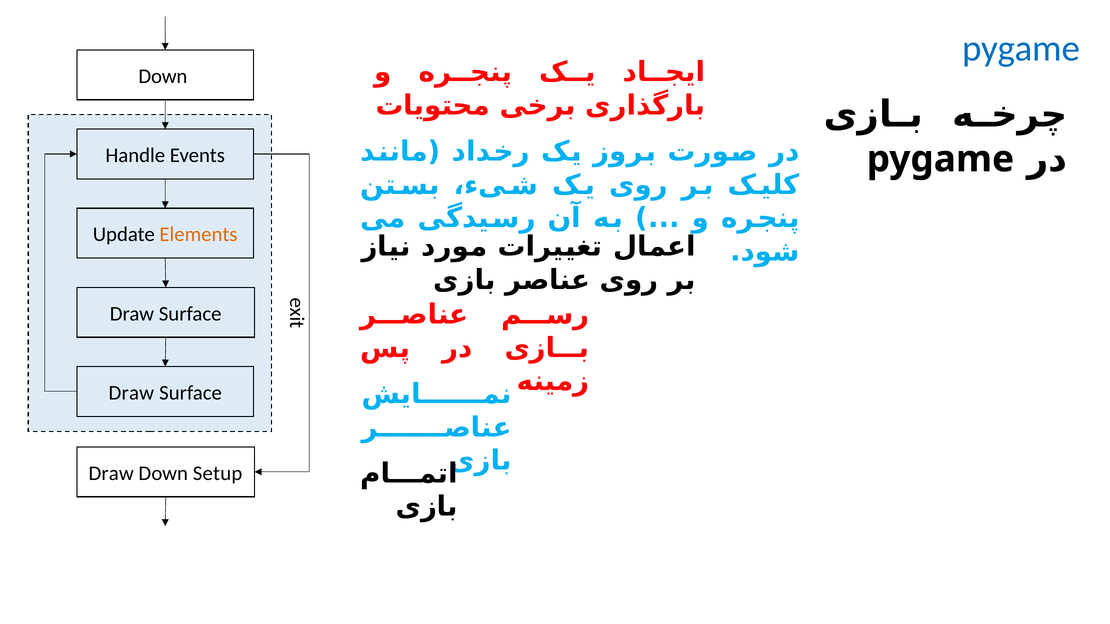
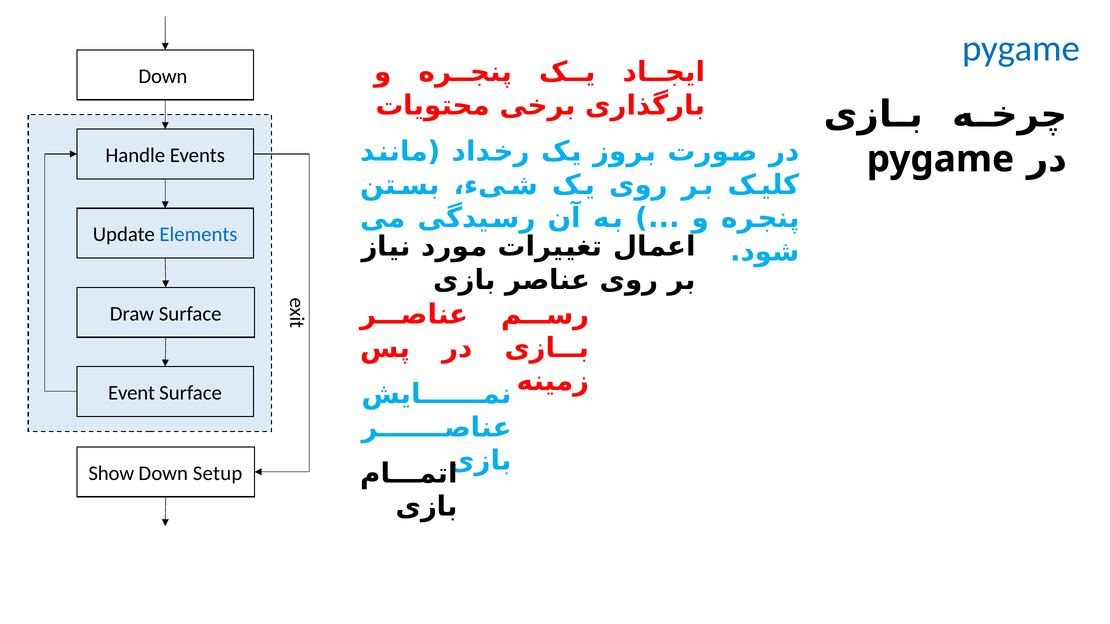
Elements colour: orange -> blue (198, 235)
Draw: Draw -> Event (132, 393)
Draw: Draw -> Show (111, 474)
